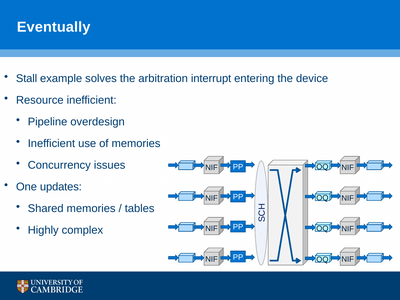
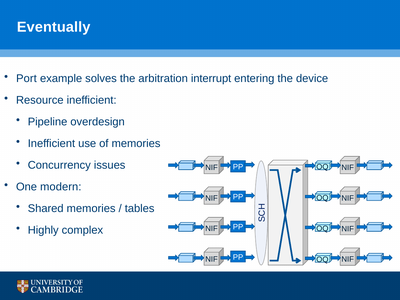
Stall: Stall -> Port (26, 79)
updates: updates -> modern (61, 187)
